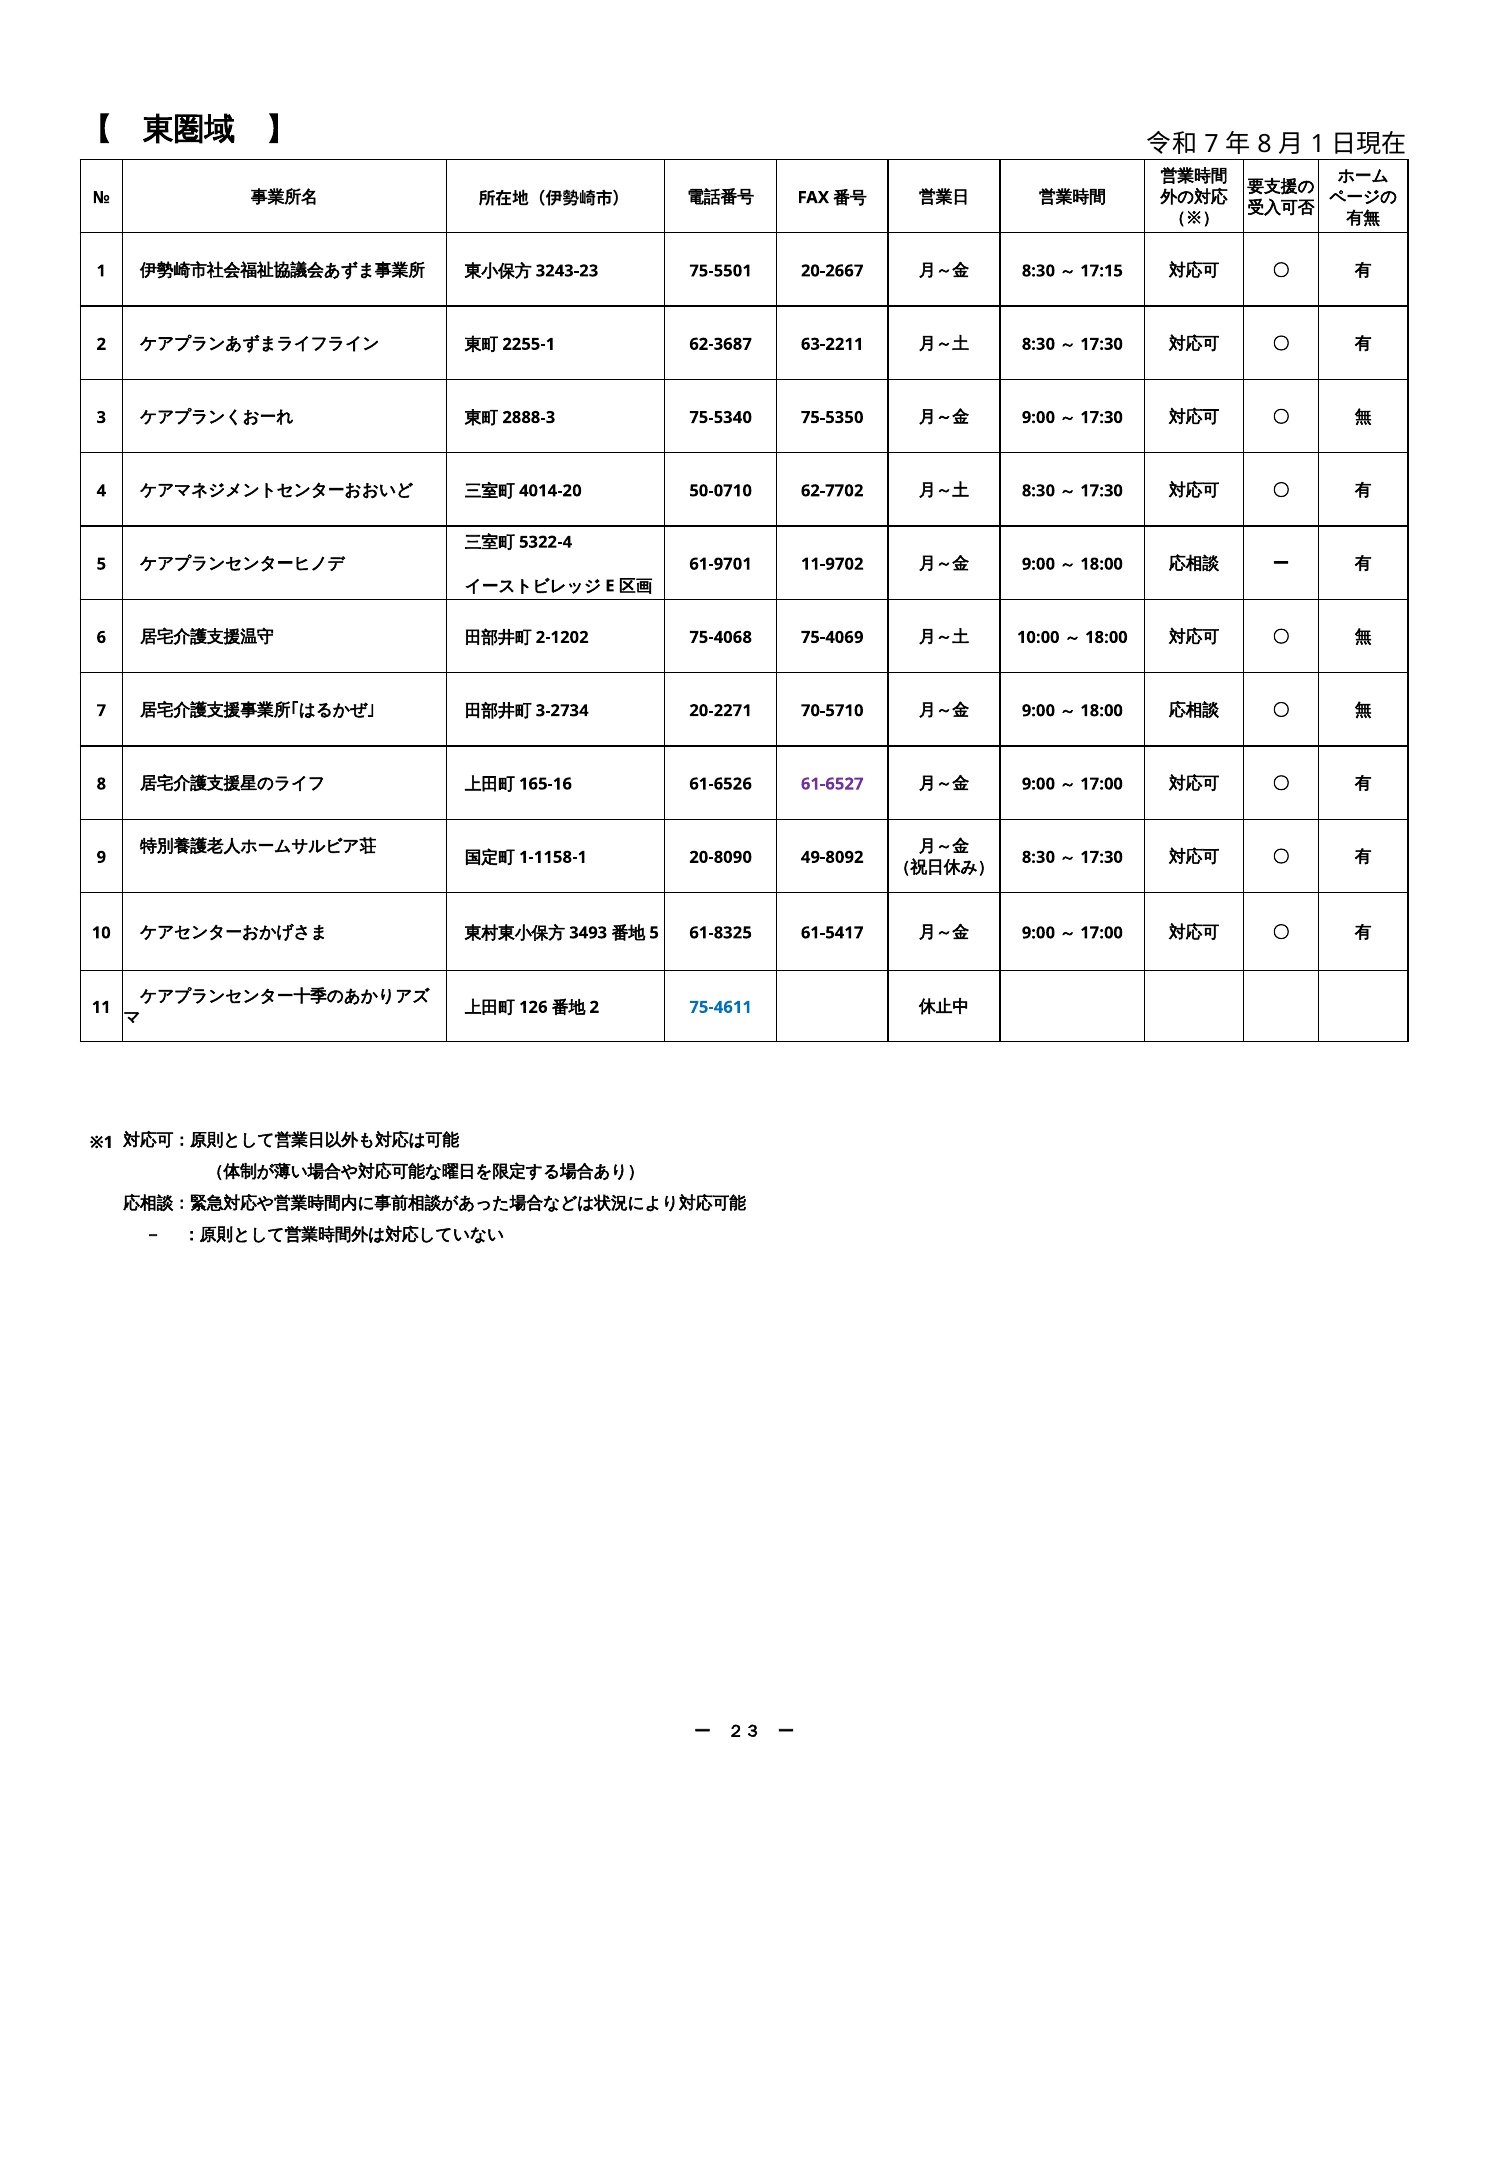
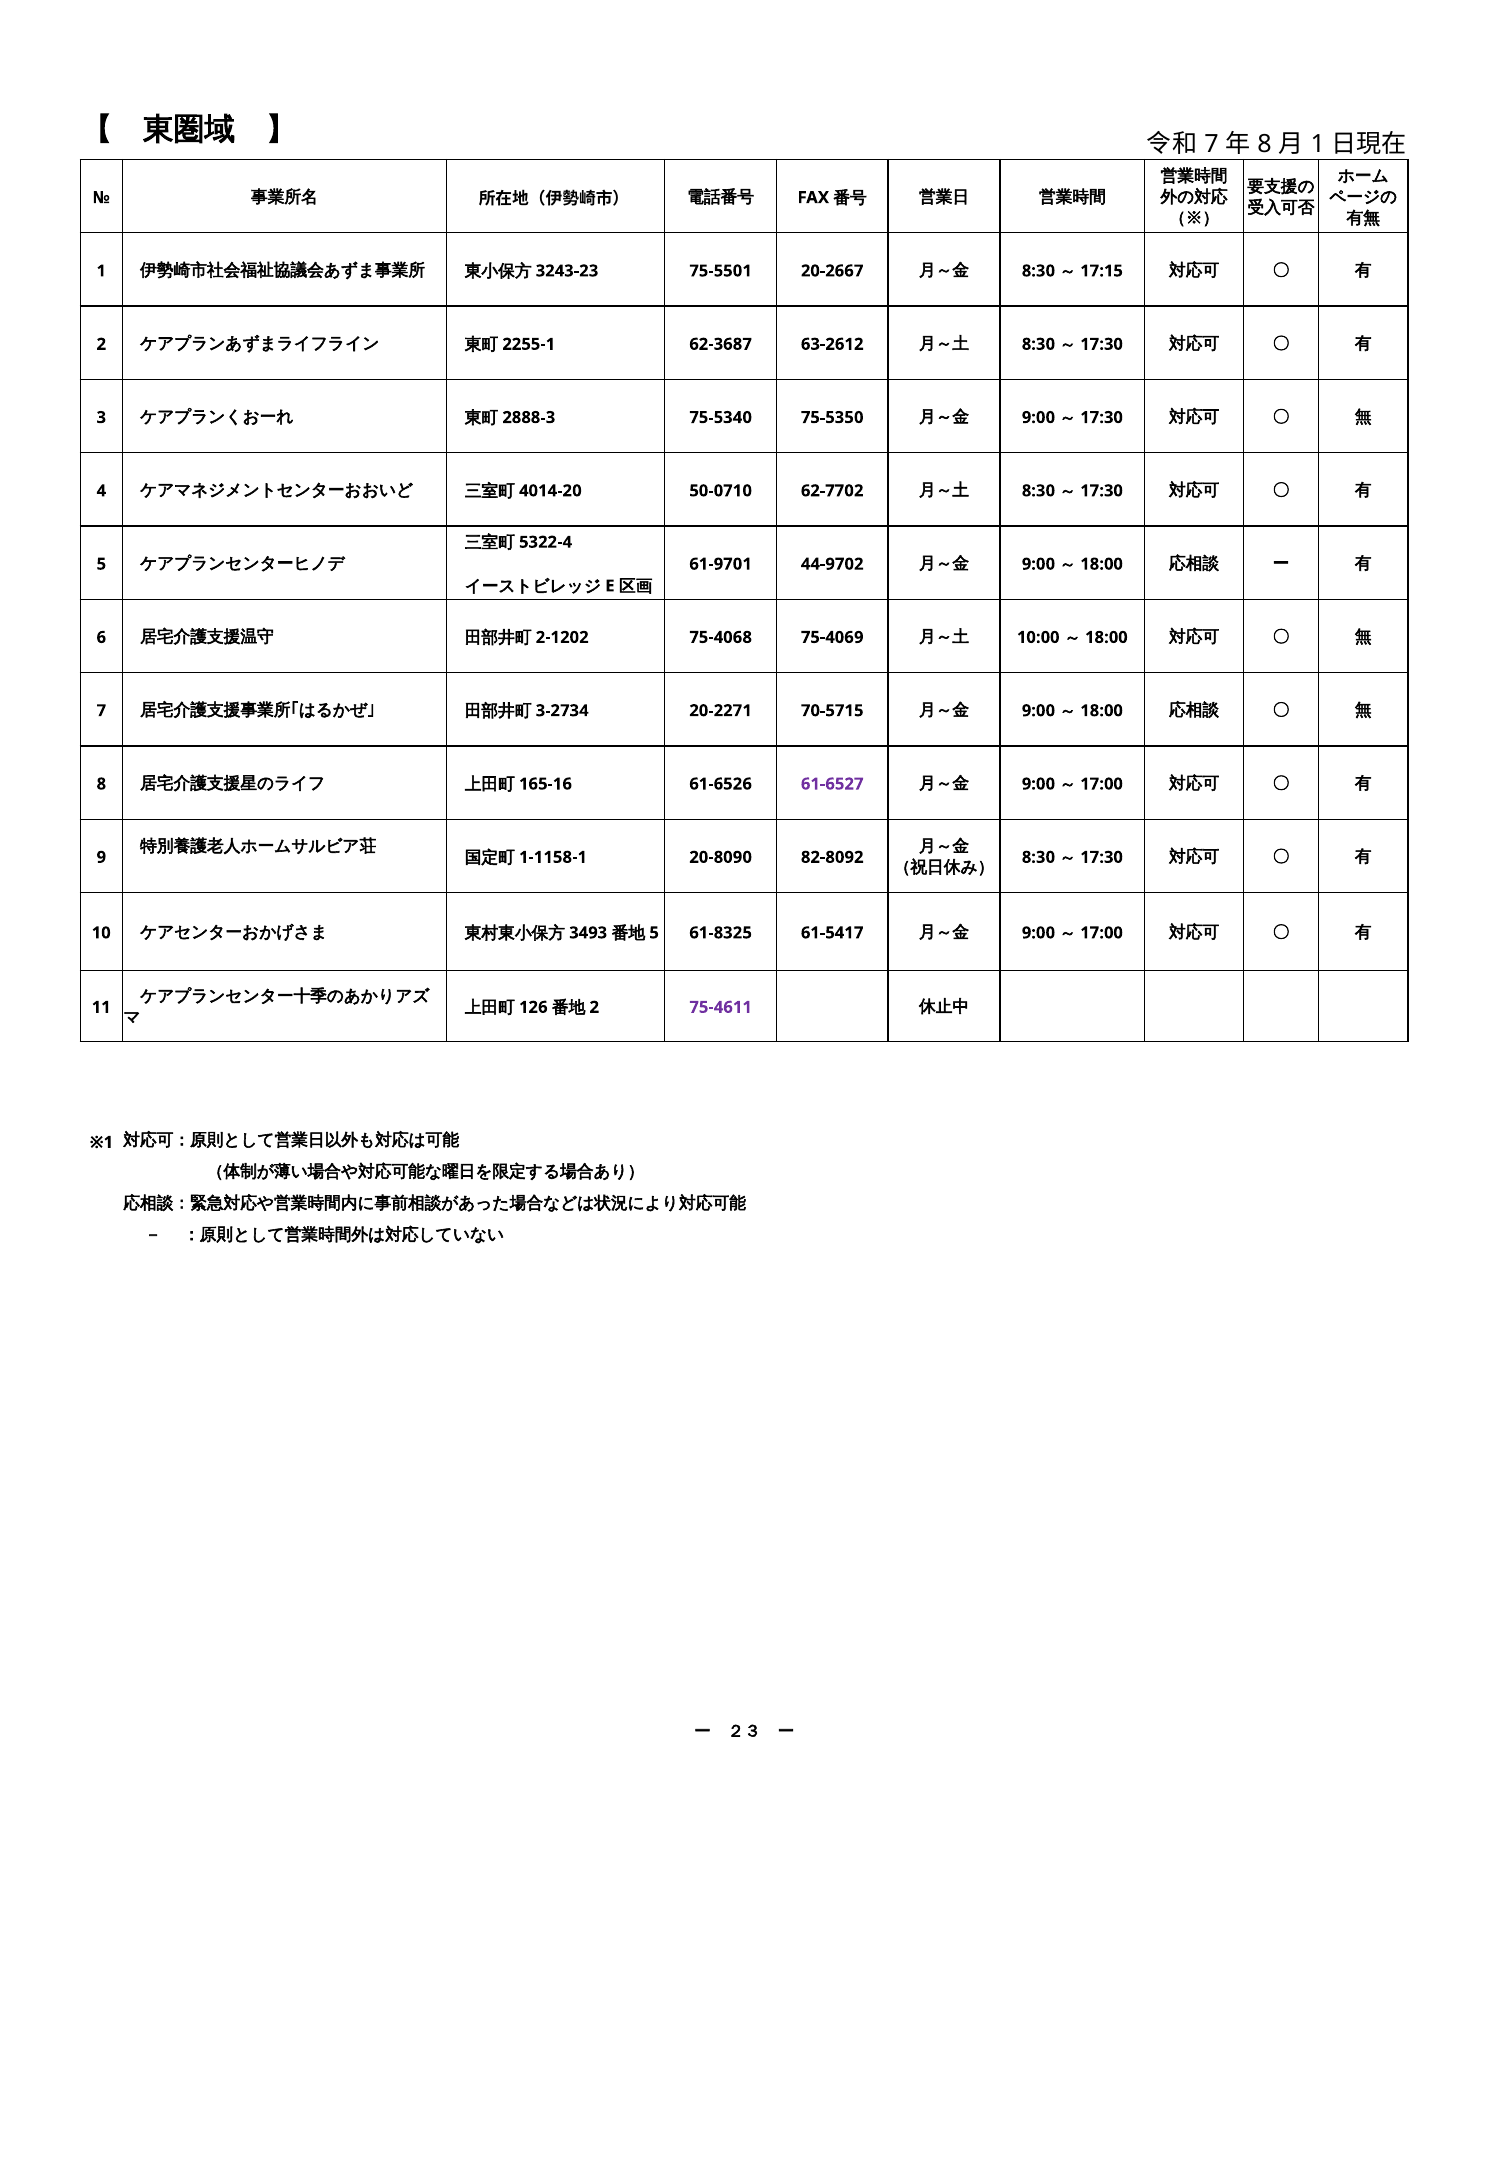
63-2211: 63-2211 -> 63-2612 (832, 344)
11-9702: 11-9702 -> 44-9702 (832, 564)
70-5710: 70-5710 -> 70-5715 (832, 711)
49-8092: 49-8092 -> 82-8092 (832, 857)
75-4611 colour: blue -> purple (721, 1007)
